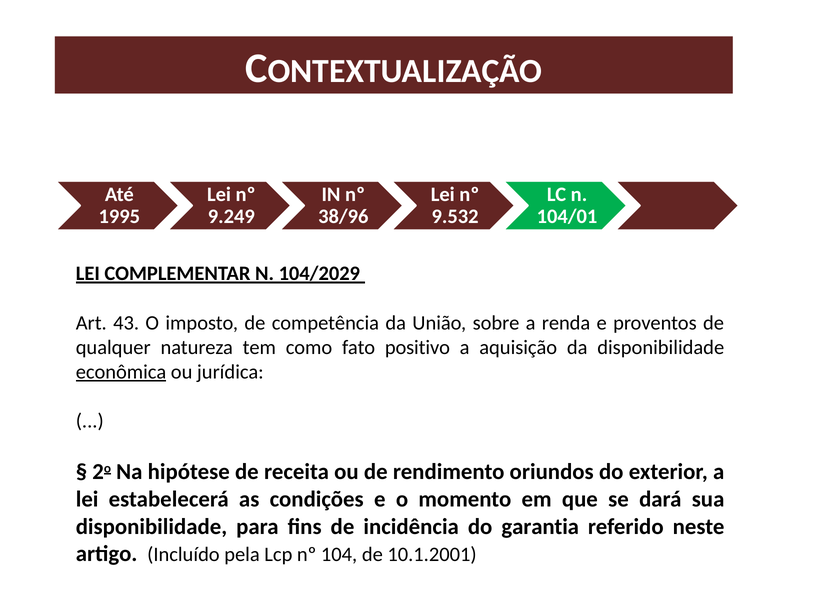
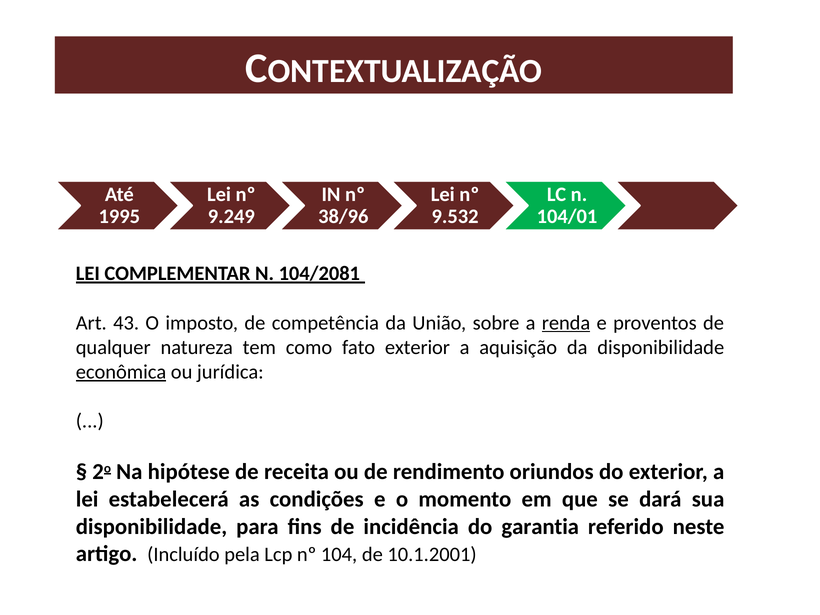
104/2029: 104/2029 -> 104/2081 (319, 274)
renda underline: none -> present (566, 323)
fato positivo: positivo -> exterior (417, 347)
